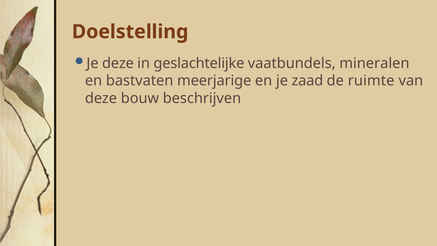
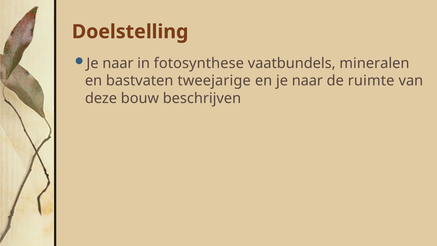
deze: deze -> naar (118, 63)
geslachtelijke: geslachtelijke -> fotosynthese (199, 63)
meerjarige: meerjarige -> tweejarige (214, 81)
en je zaad: zaad -> naar (307, 81)
